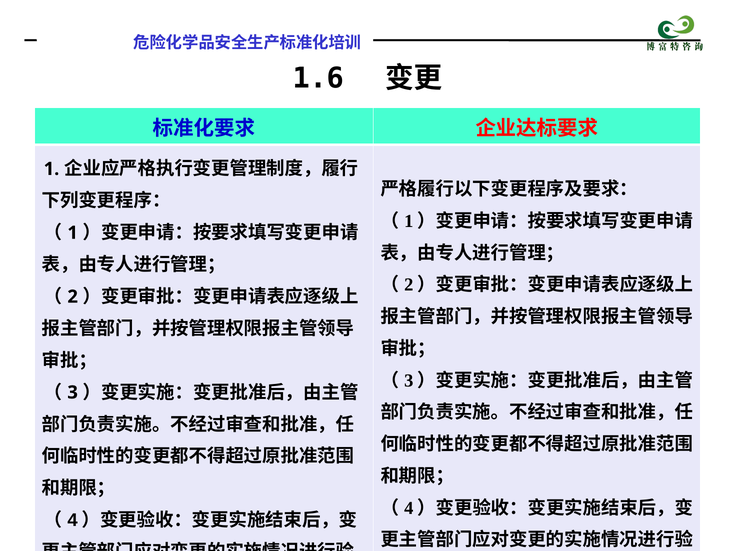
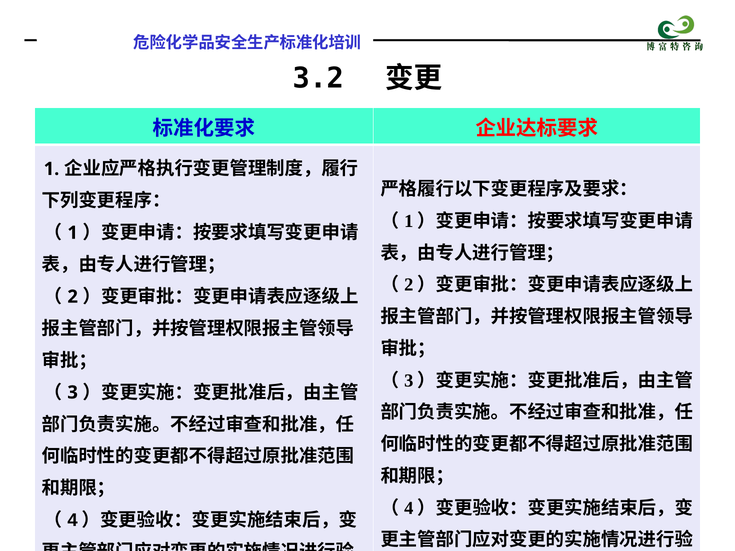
1.6: 1.6 -> 3.2 (318, 78)
